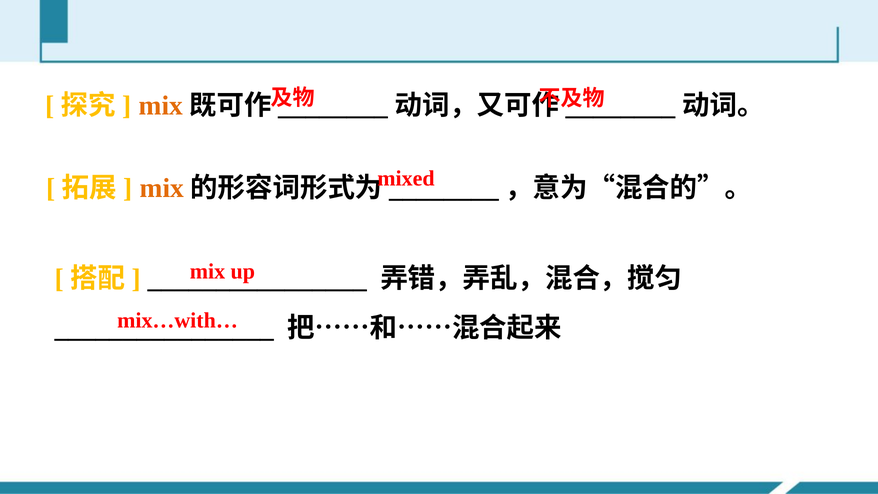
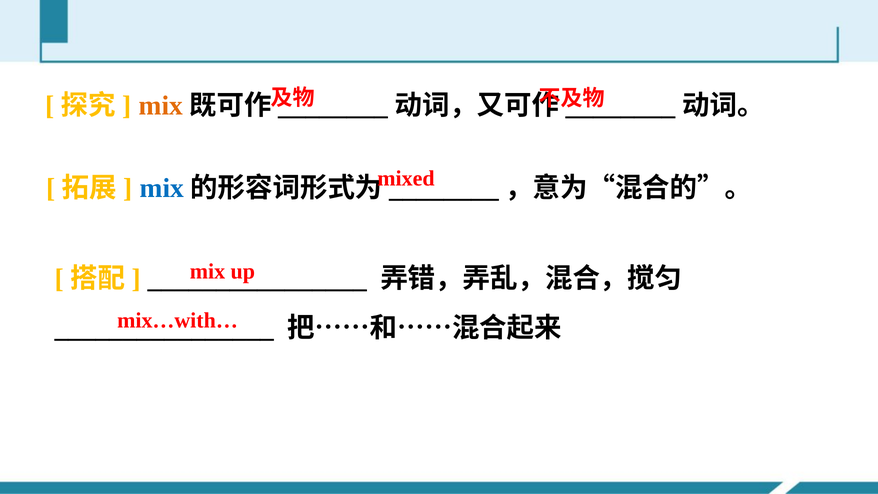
mix colour: orange -> blue (162, 188)
